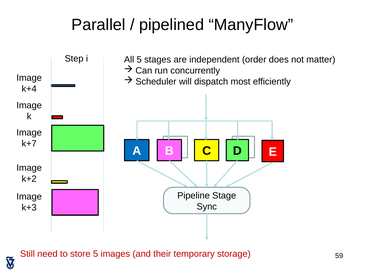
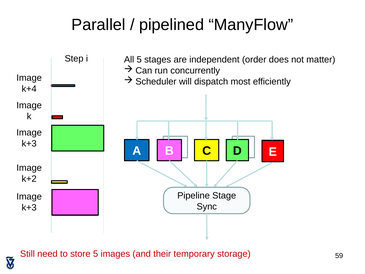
k+7: k+7 -> k+3 (29, 144)
